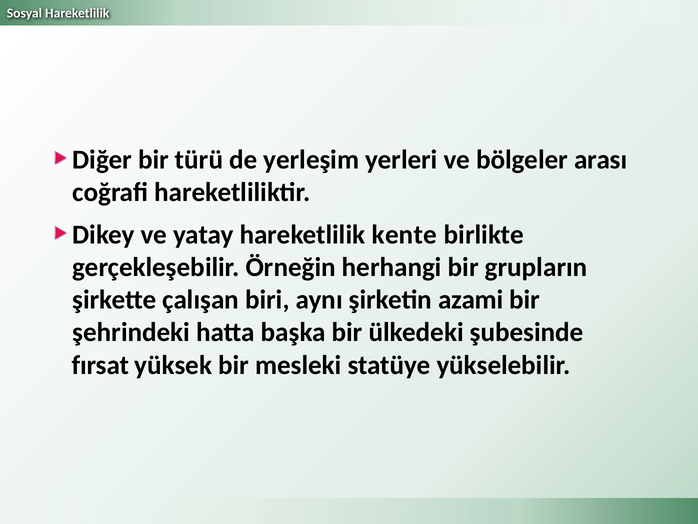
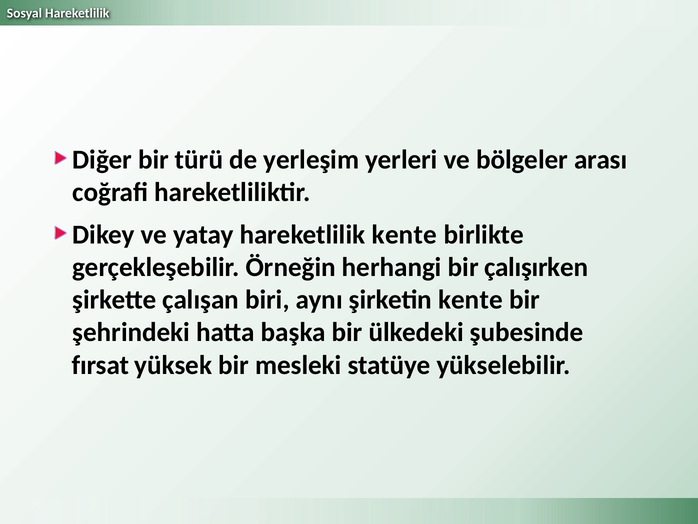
grupların: grupların -> çalışırken (536, 267)
şirketin azami: azami -> kente (470, 300)
